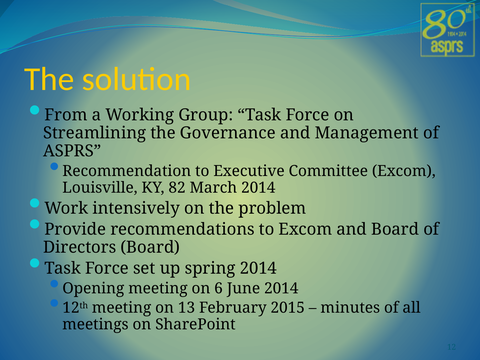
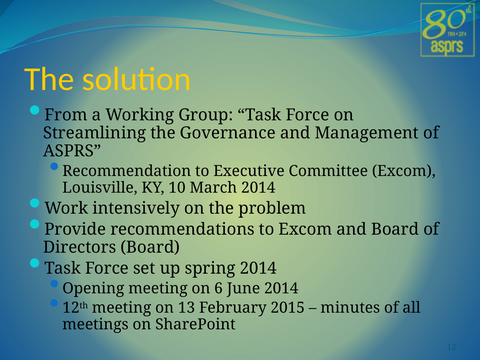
82: 82 -> 10 (177, 188)
